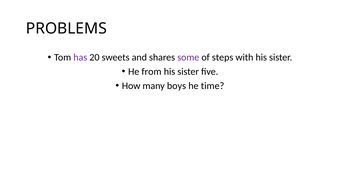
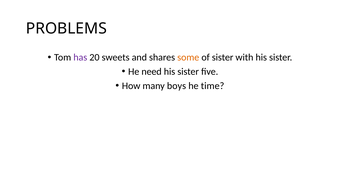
some colour: purple -> orange (188, 57)
of steps: steps -> sister (223, 57)
from: from -> need (152, 72)
